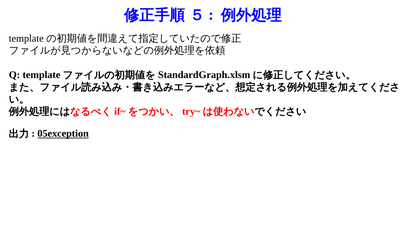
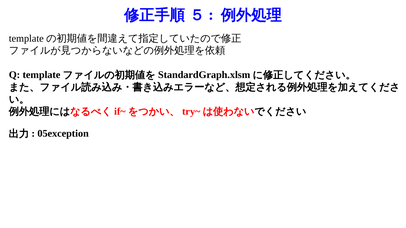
05exception underline: present -> none (63, 134)
